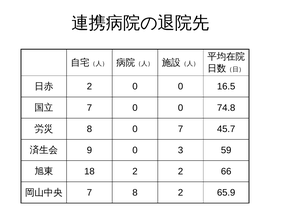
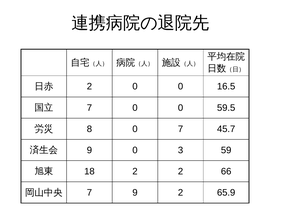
74.8: 74.8 -> 59.5 (226, 108)
7 8: 8 -> 9 (135, 192)
